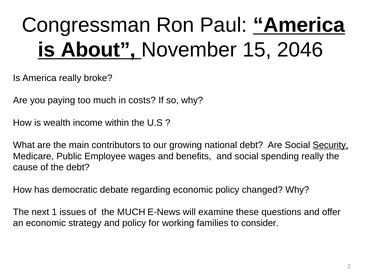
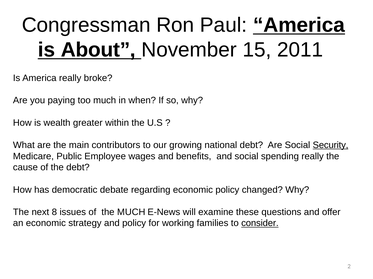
2046: 2046 -> 2011 (300, 50)
costs: costs -> when (142, 101)
income: income -> greater (88, 123)
1: 1 -> 8 (54, 213)
consider underline: none -> present (260, 224)
